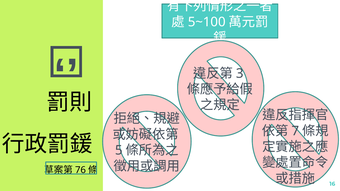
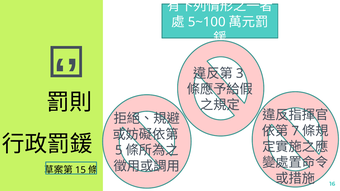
76: 76 -> 15 (80, 170)
